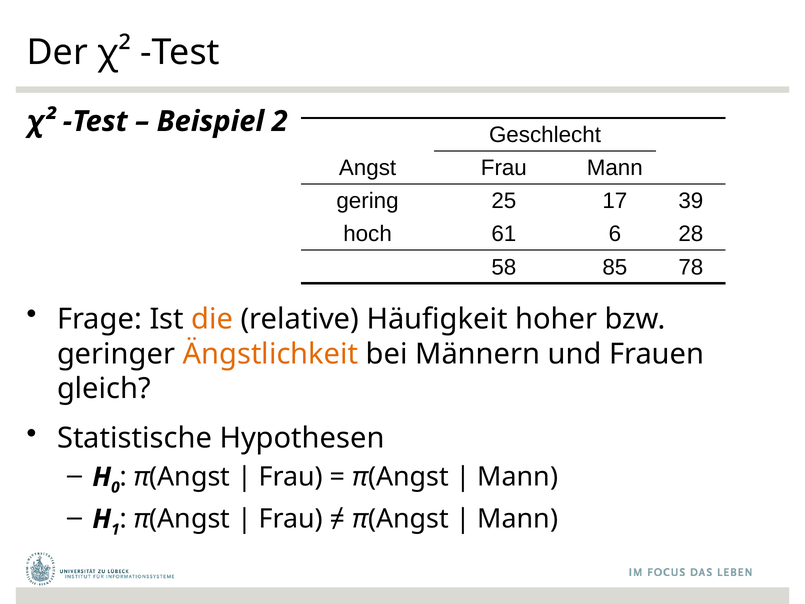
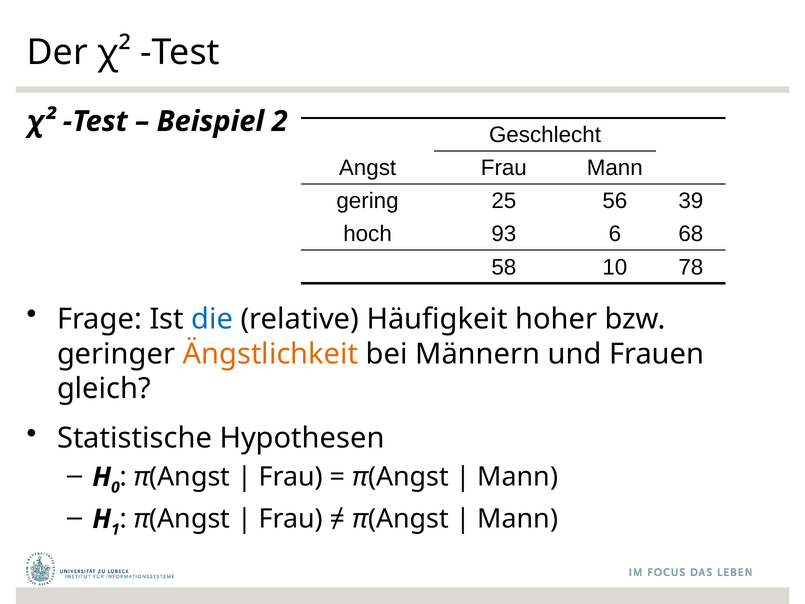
17: 17 -> 56 (615, 201)
61: 61 -> 93 (504, 234)
28: 28 -> 68 (691, 234)
85: 85 -> 10 (615, 267)
die colour: orange -> blue (212, 319)
